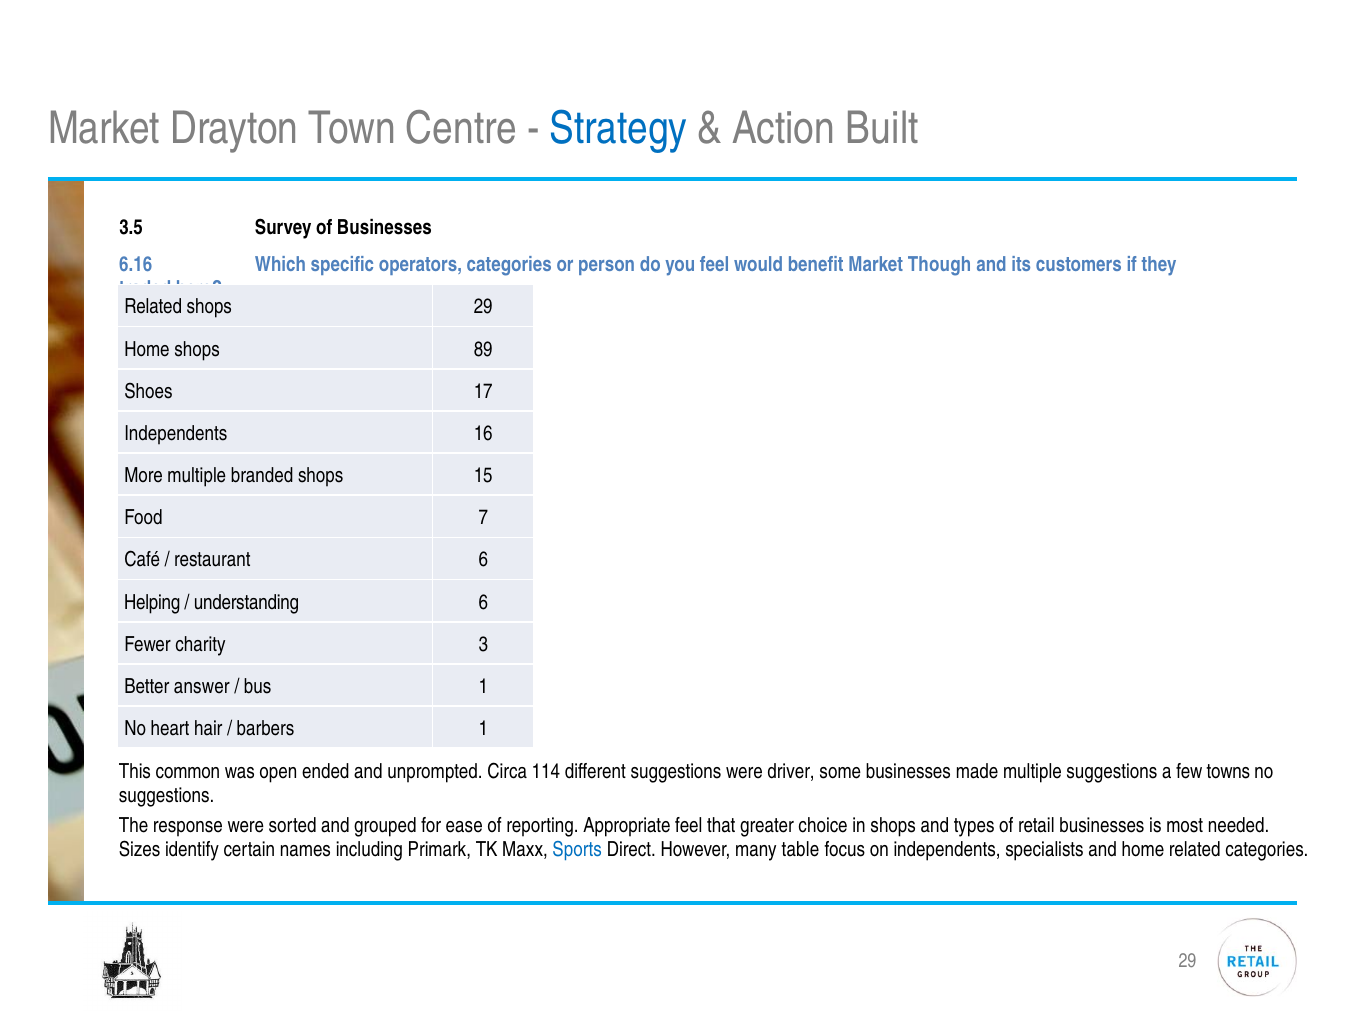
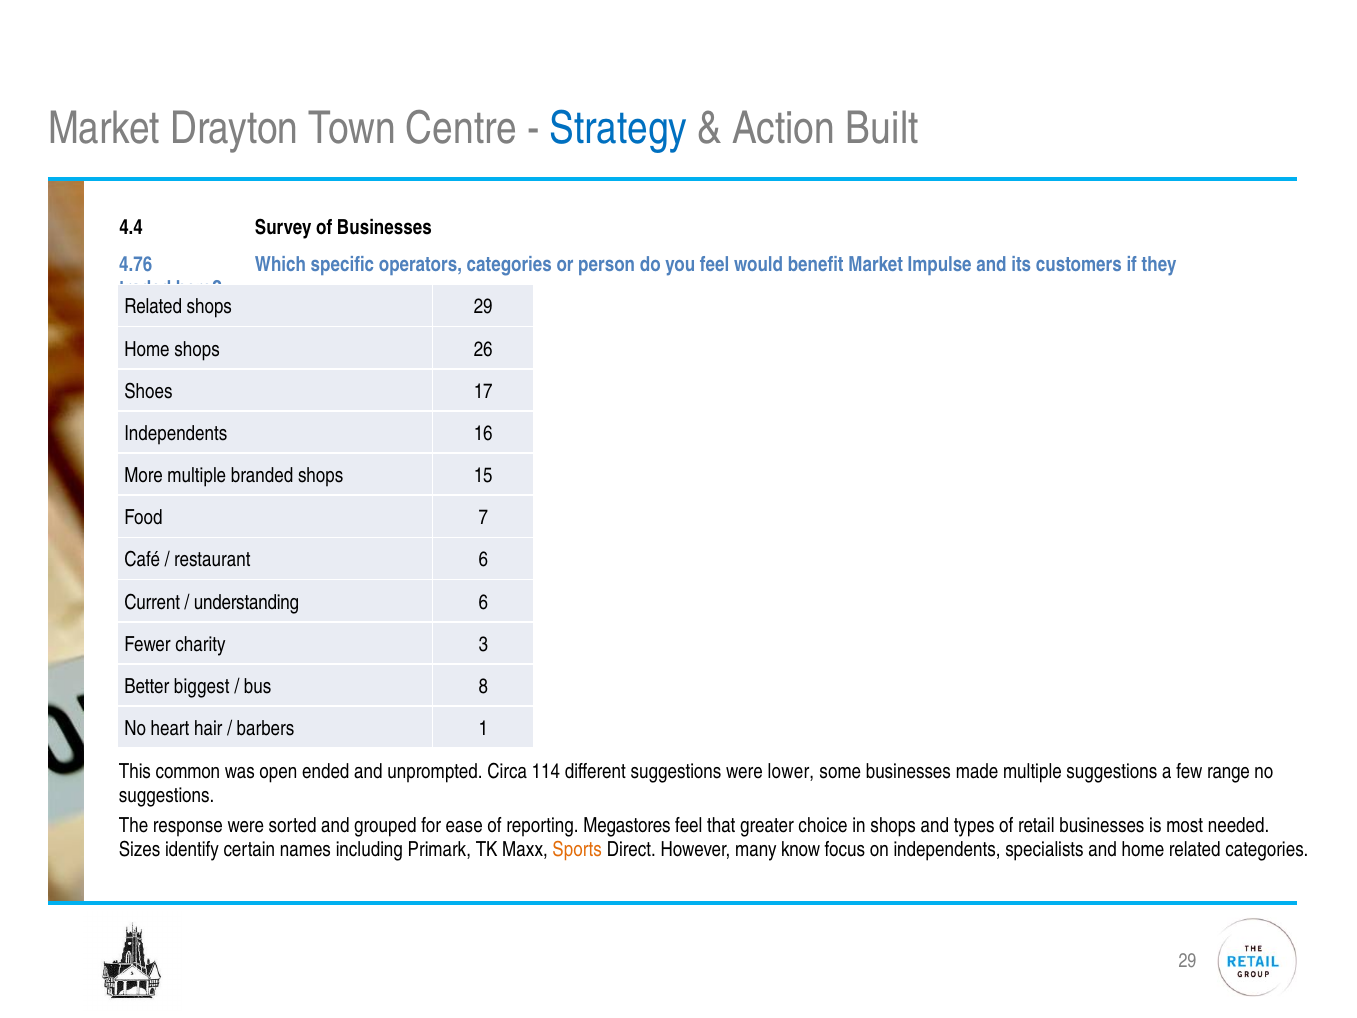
3.5: 3.5 -> 4.4 (131, 228)
6.16: 6.16 -> 4.76 (136, 264)
Though: Though -> Impulse (940, 264)
89: 89 -> 26 (483, 349)
Helping: Helping -> Current (152, 602)
answer: answer -> biggest (202, 686)
bus 1: 1 -> 8 (483, 686)
driver: driver -> lower (791, 771)
towns: towns -> range (1228, 771)
Appropriate: Appropriate -> Megastores (627, 825)
Sports colour: blue -> orange (577, 850)
table: table -> know (801, 850)
